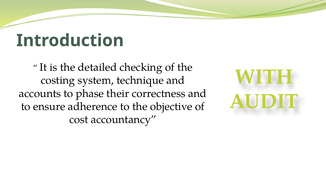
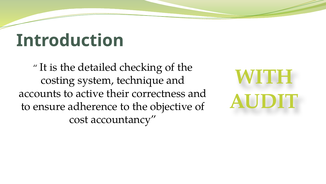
phase: phase -> active (90, 93)
